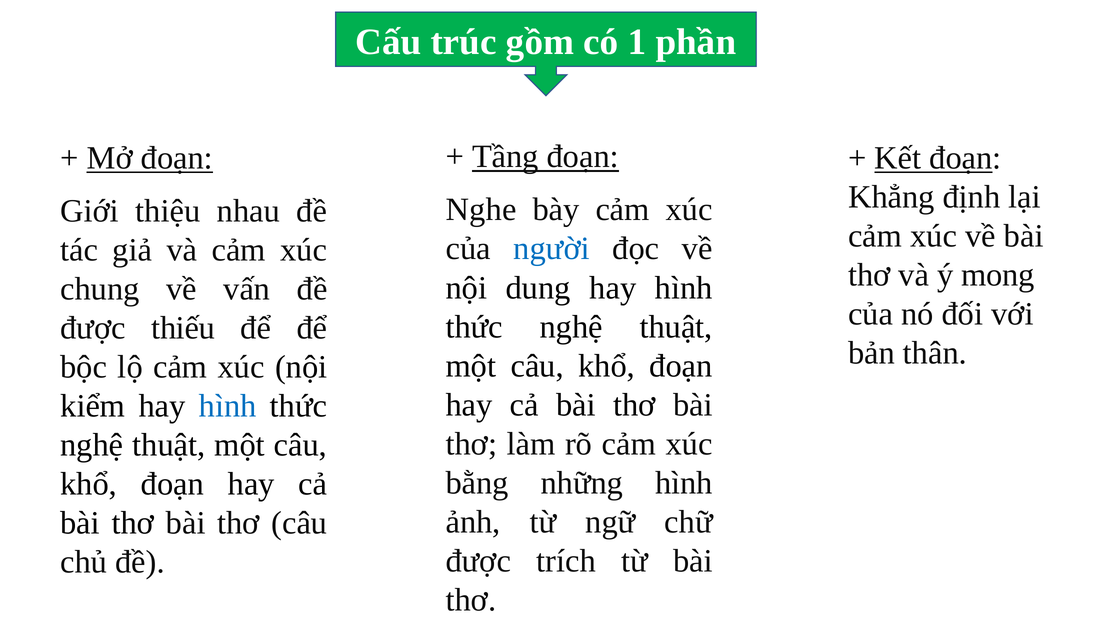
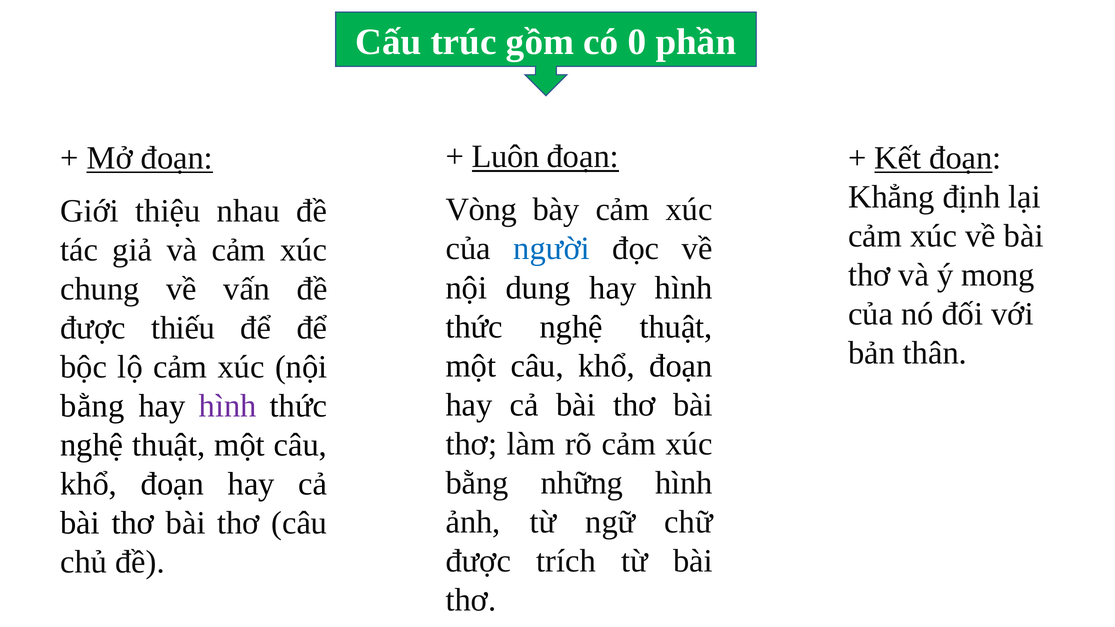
1: 1 -> 0 (637, 42)
Tầng: Tầng -> Luôn (506, 157)
Nghe: Nghe -> Vòng (481, 210)
kiểm: kiểm -> bằng (93, 406)
hình colour: blue -> purple (228, 406)
